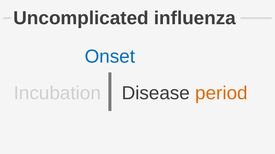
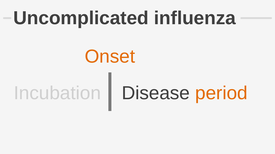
Onset colour: blue -> orange (110, 57)
